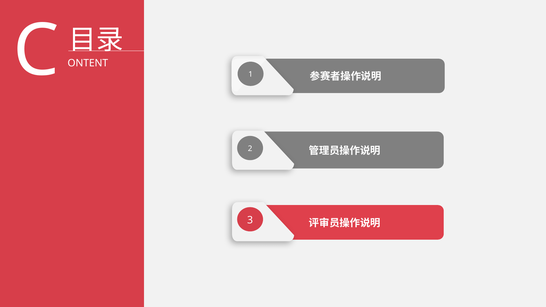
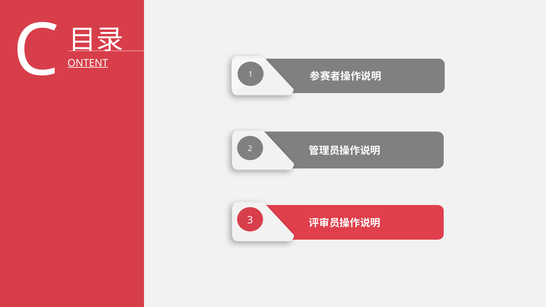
ONTENT underline: none -> present (88, 63)
